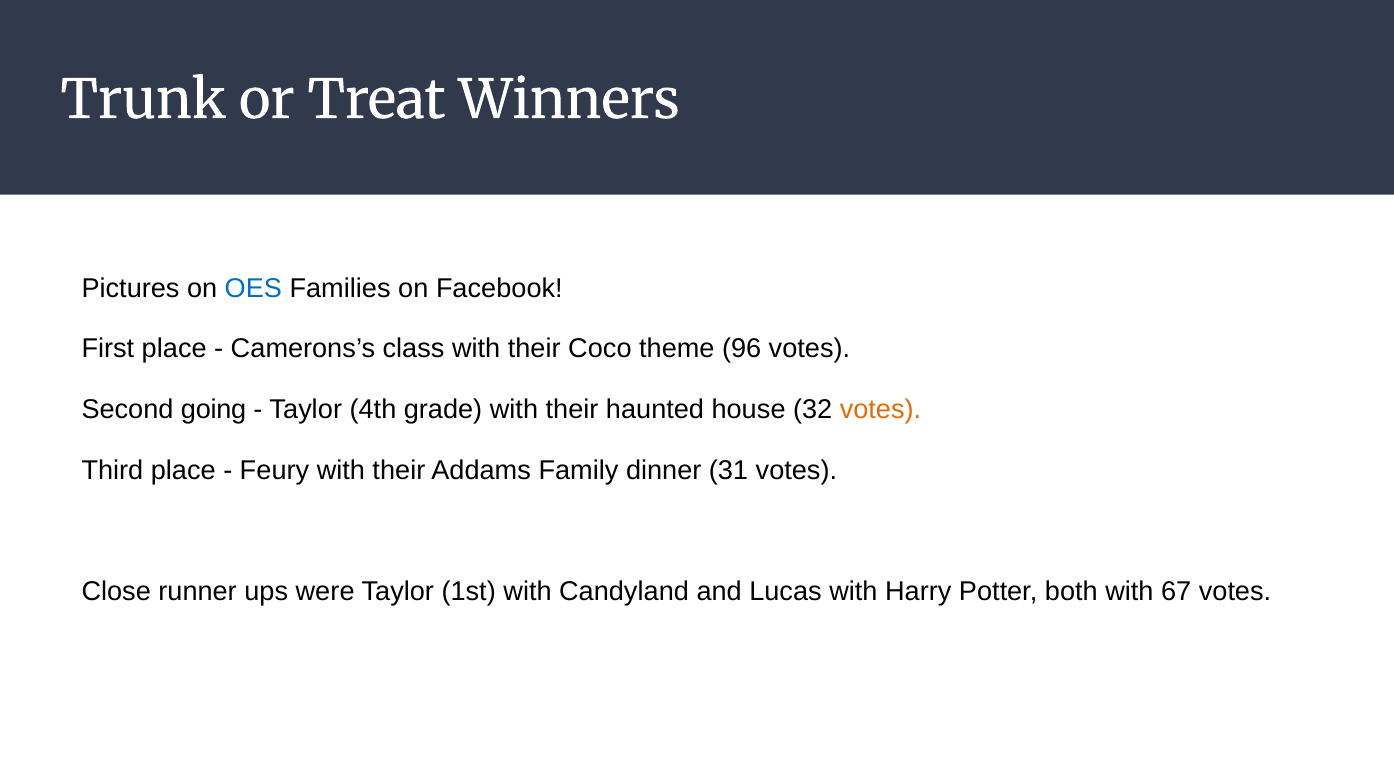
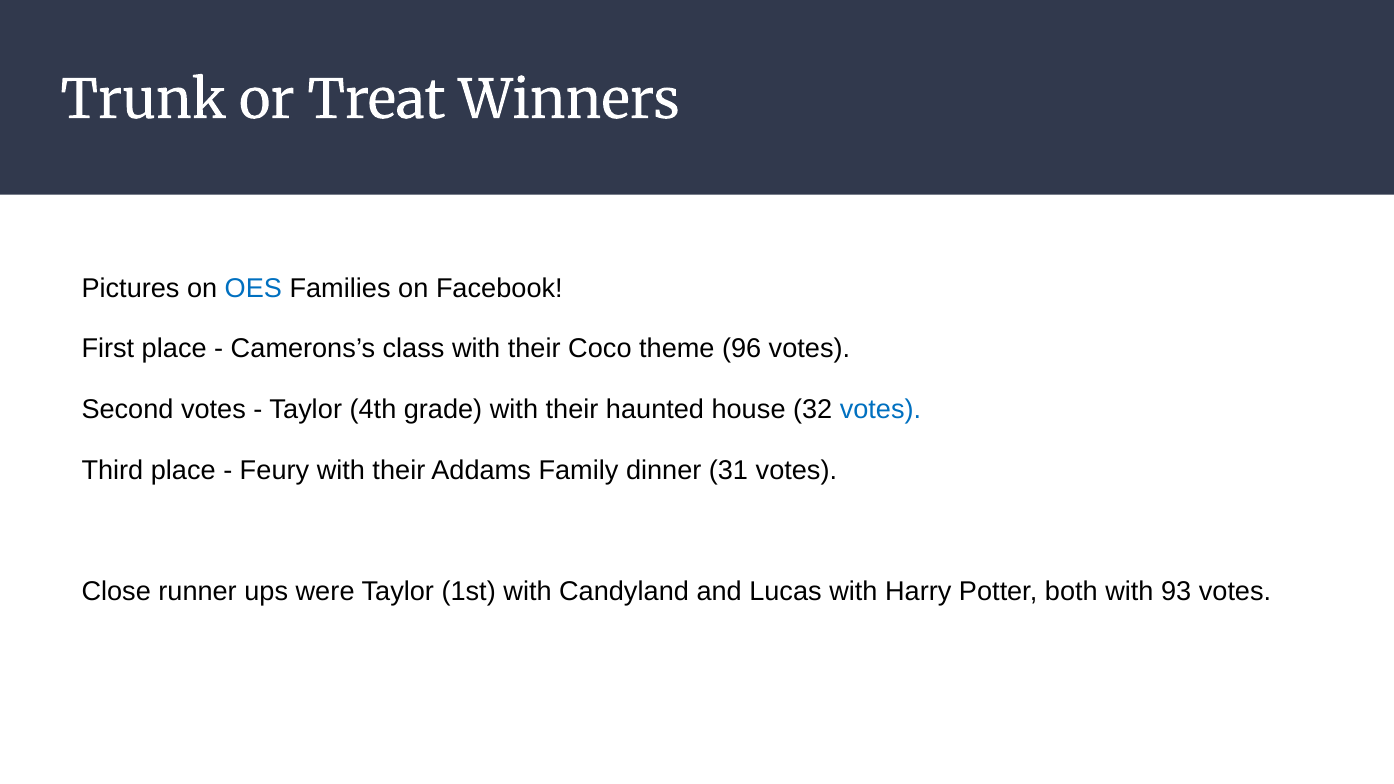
Second going: going -> votes (213, 410)
votes colour: orange -> blue (881, 410)
67: 67 -> 93 (1176, 591)
